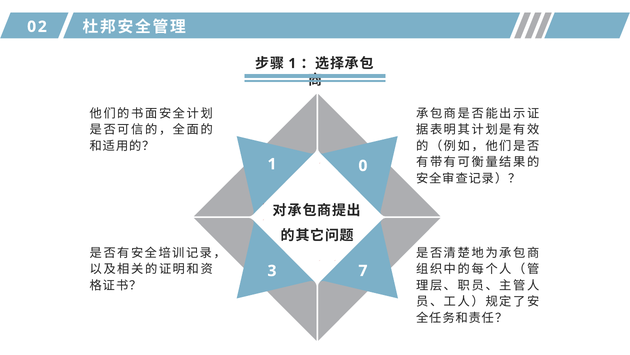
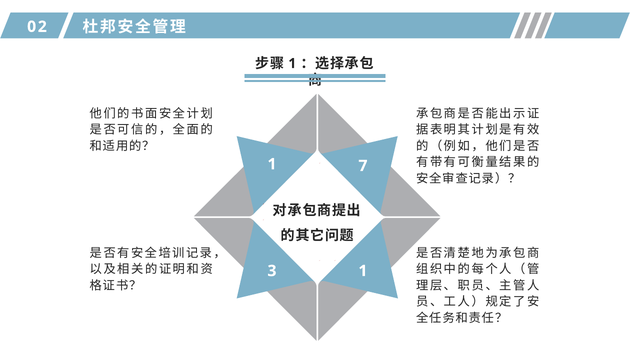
0: 0 -> 7 (363, 166)
3 7: 7 -> 1 (363, 270)
